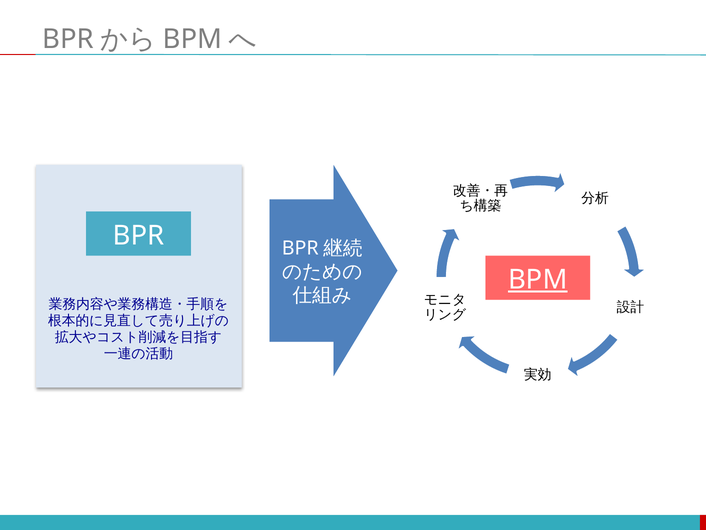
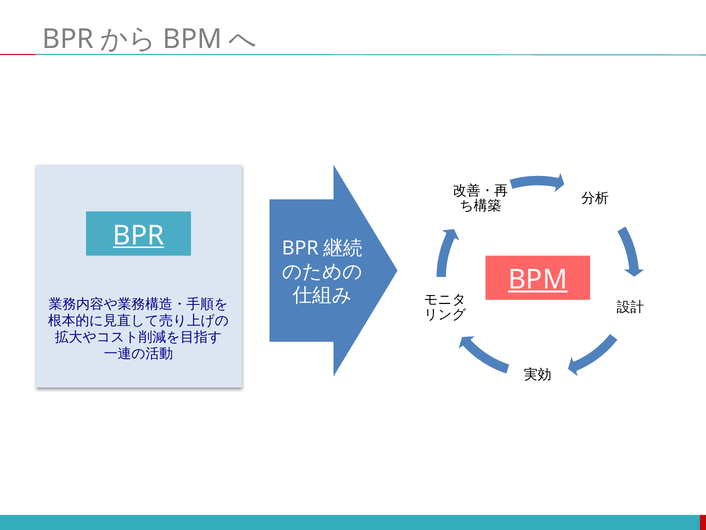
BPR underline: none -> present (139, 235)
